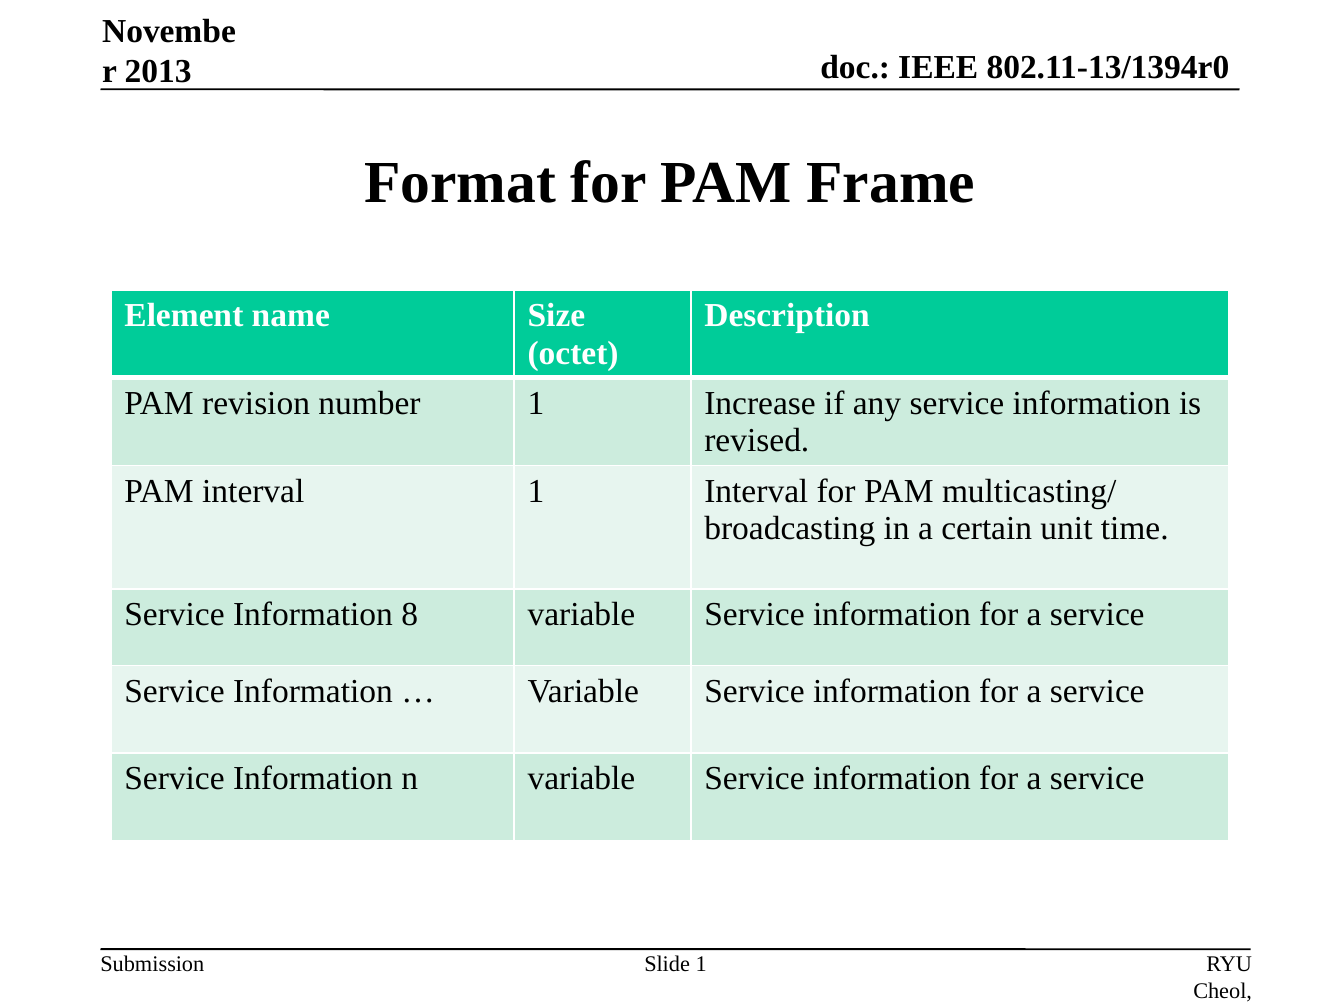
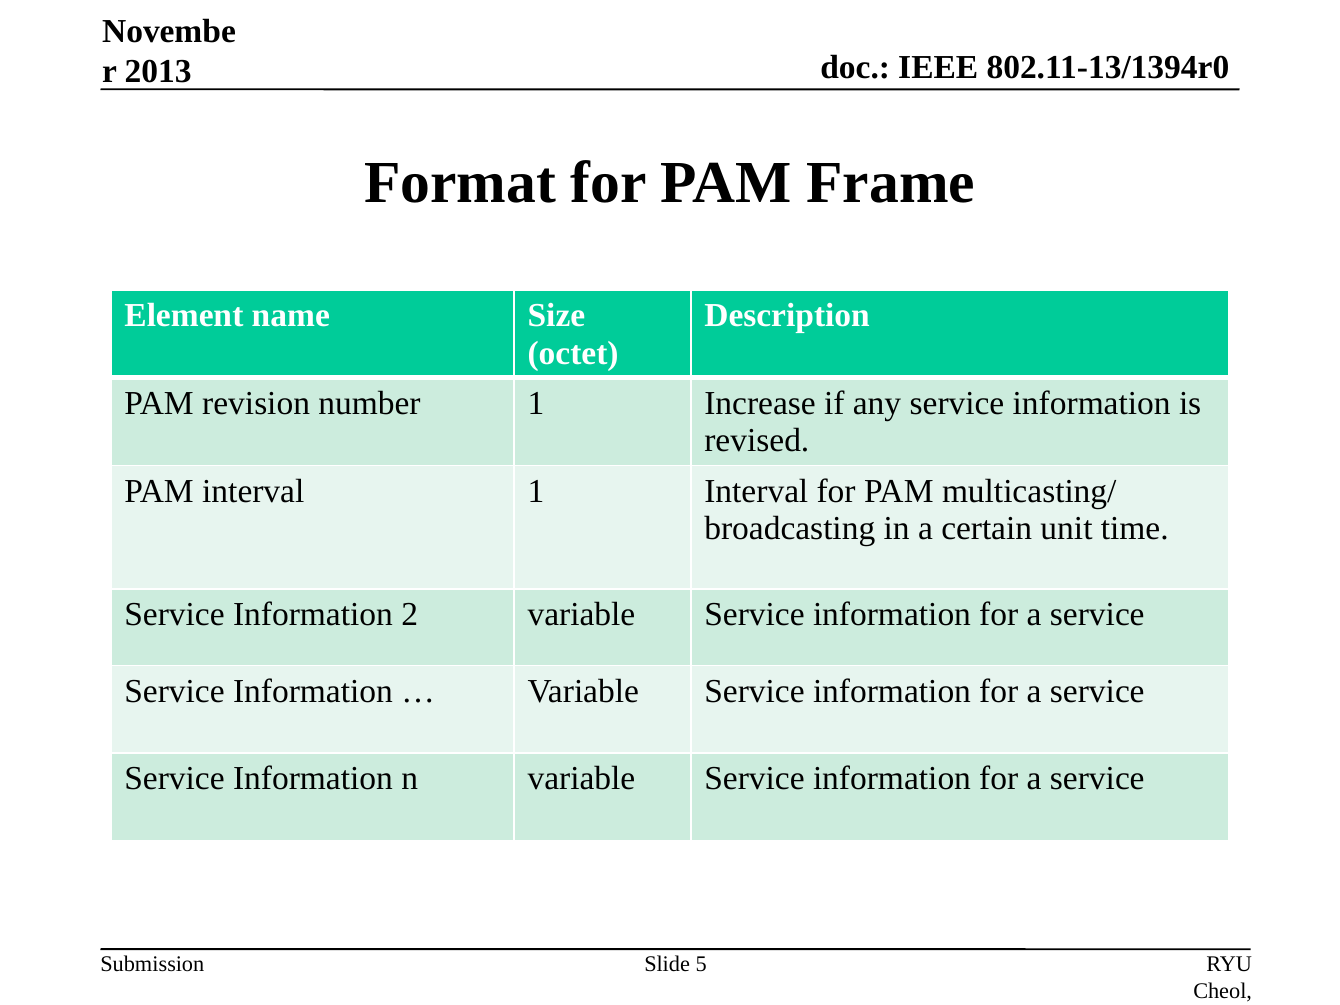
8: 8 -> 2 (410, 615)
Slide 1: 1 -> 5 (701, 964)
